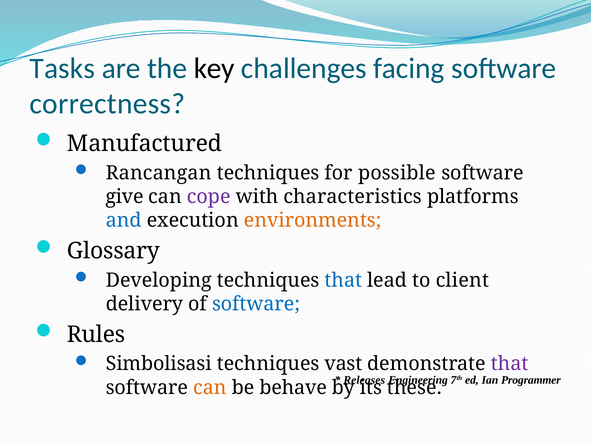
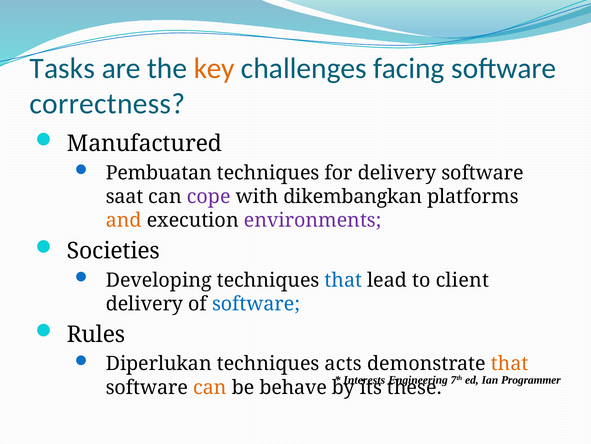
key colour: black -> orange (214, 68)
Rancangan: Rancangan -> Pembuatan (159, 173)
for possible: possible -> delivery (397, 173)
give: give -> saat (125, 196)
characteristics: characteristics -> dikembangkan (353, 196)
and colour: blue -> orange (124, 220)
environments colour: orange -> purple (313, 220)
Glossary: Glossary -> Societies (113, 250)
Simbolisasi: Simbolisasi -> Diperlukan (159, 363)
vast: vast -> acts (343, 363)
that colour: purple -> orange (510, 363)
Releases: Releases -> Interests (364, 379)
